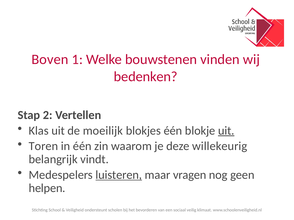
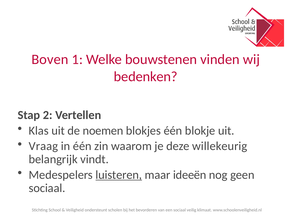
moeilijk: moeilijk -> noemen (103, 131)
uit underline: present -> none (226, 131)
Toren: Toren -> Vraag (43, 146)
vragen: vragen -> ideeën (190, 175)
helpen: helpen -> sociaal (47, 188)
